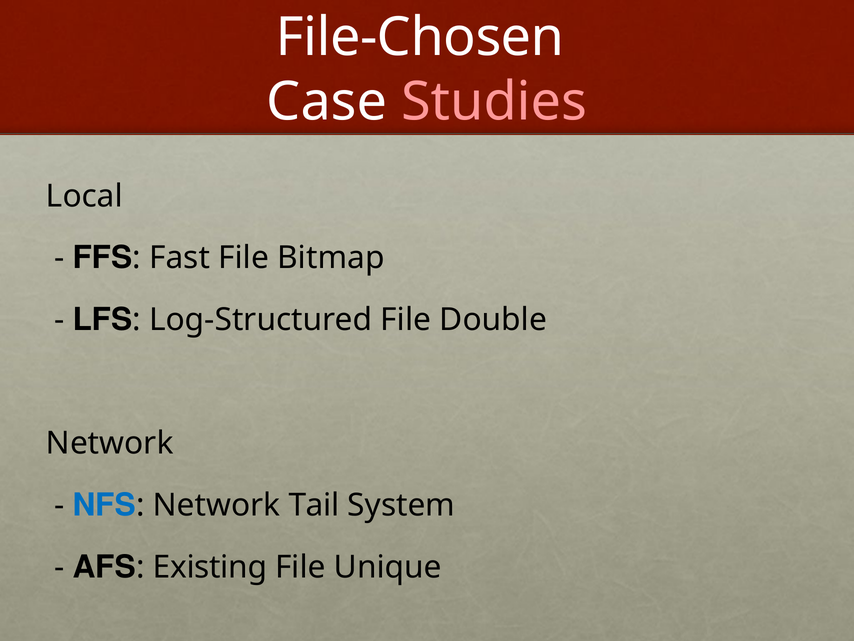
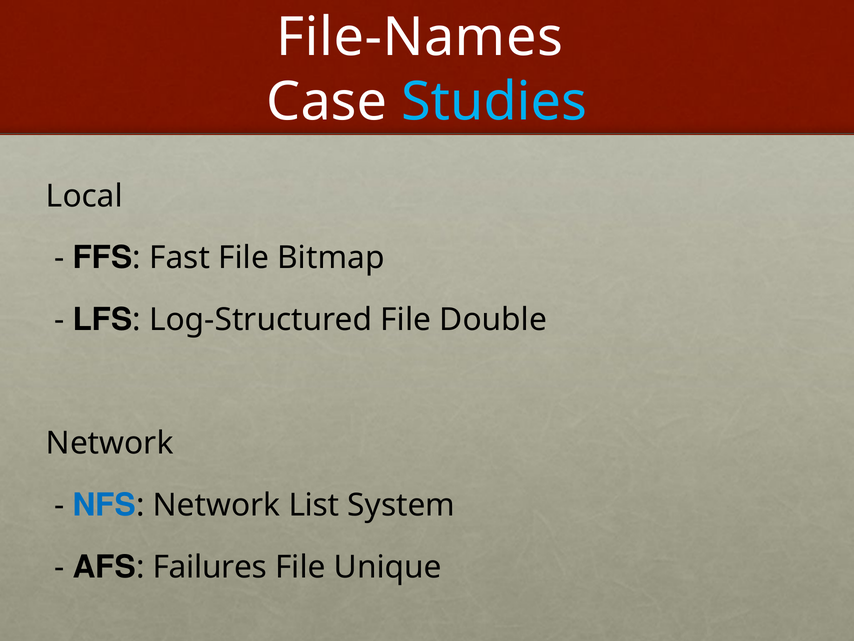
File-Chosen: File-Chosen -> File-Names (420, 37)
Studies colour: pink -> light blue (494, 102)
Tail: Tail -> List (314, 505)
Existing: Existing -> Failures (210, 567)
